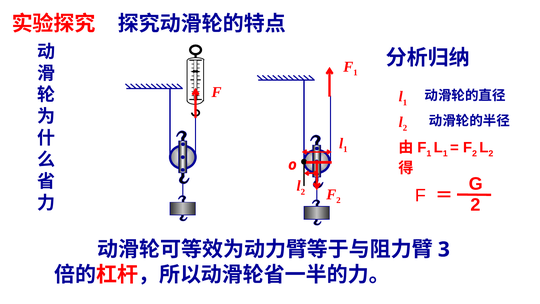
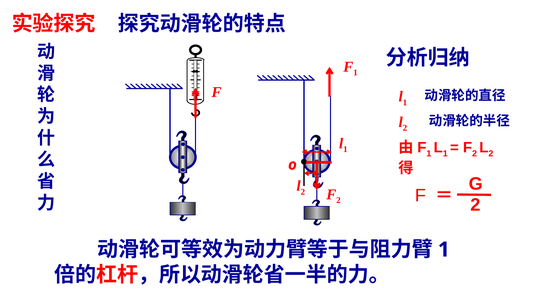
3: 3 -> 1 (444, 249)
